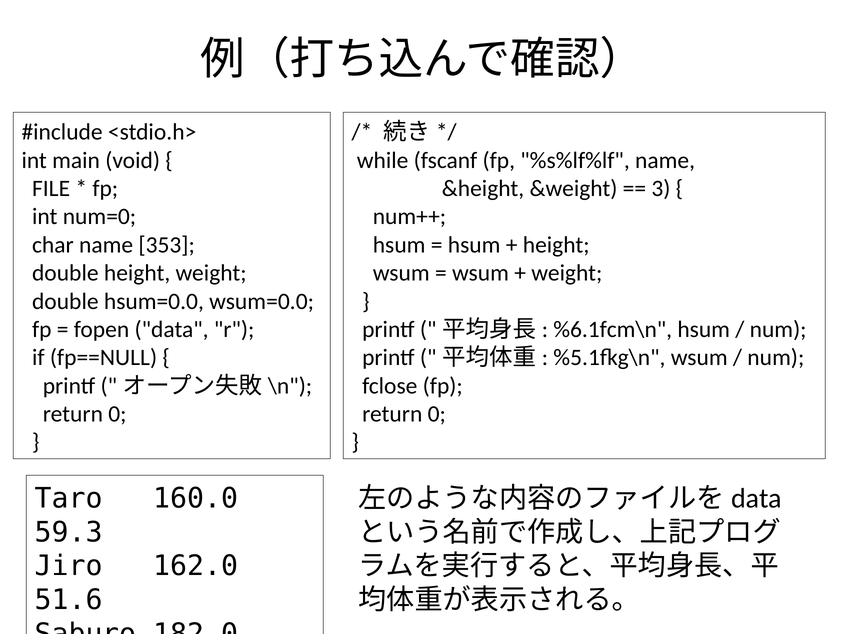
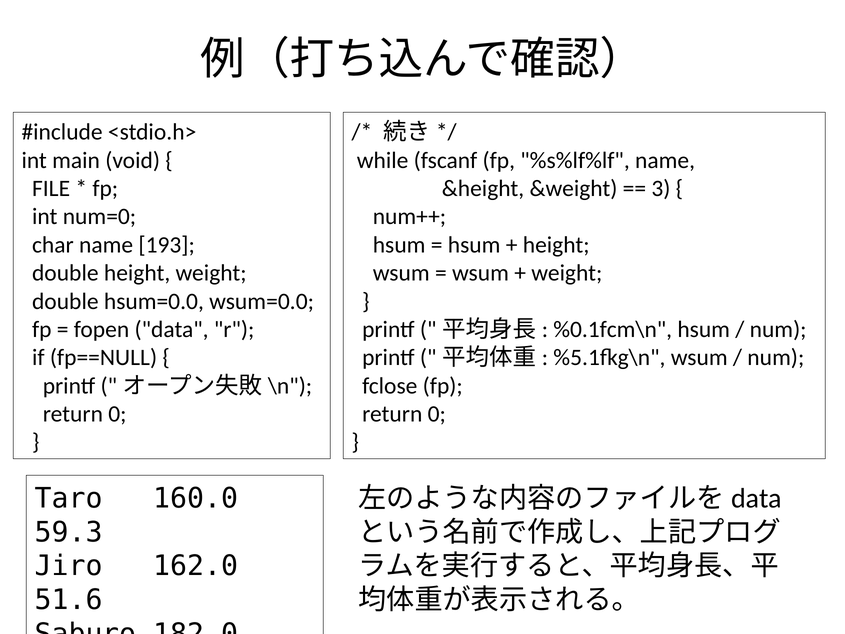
353: 353 -> 193 (167, 245)
%6.1fcm\n: %6.1fcm\n -> %0.1fcm\n (613, 329)
